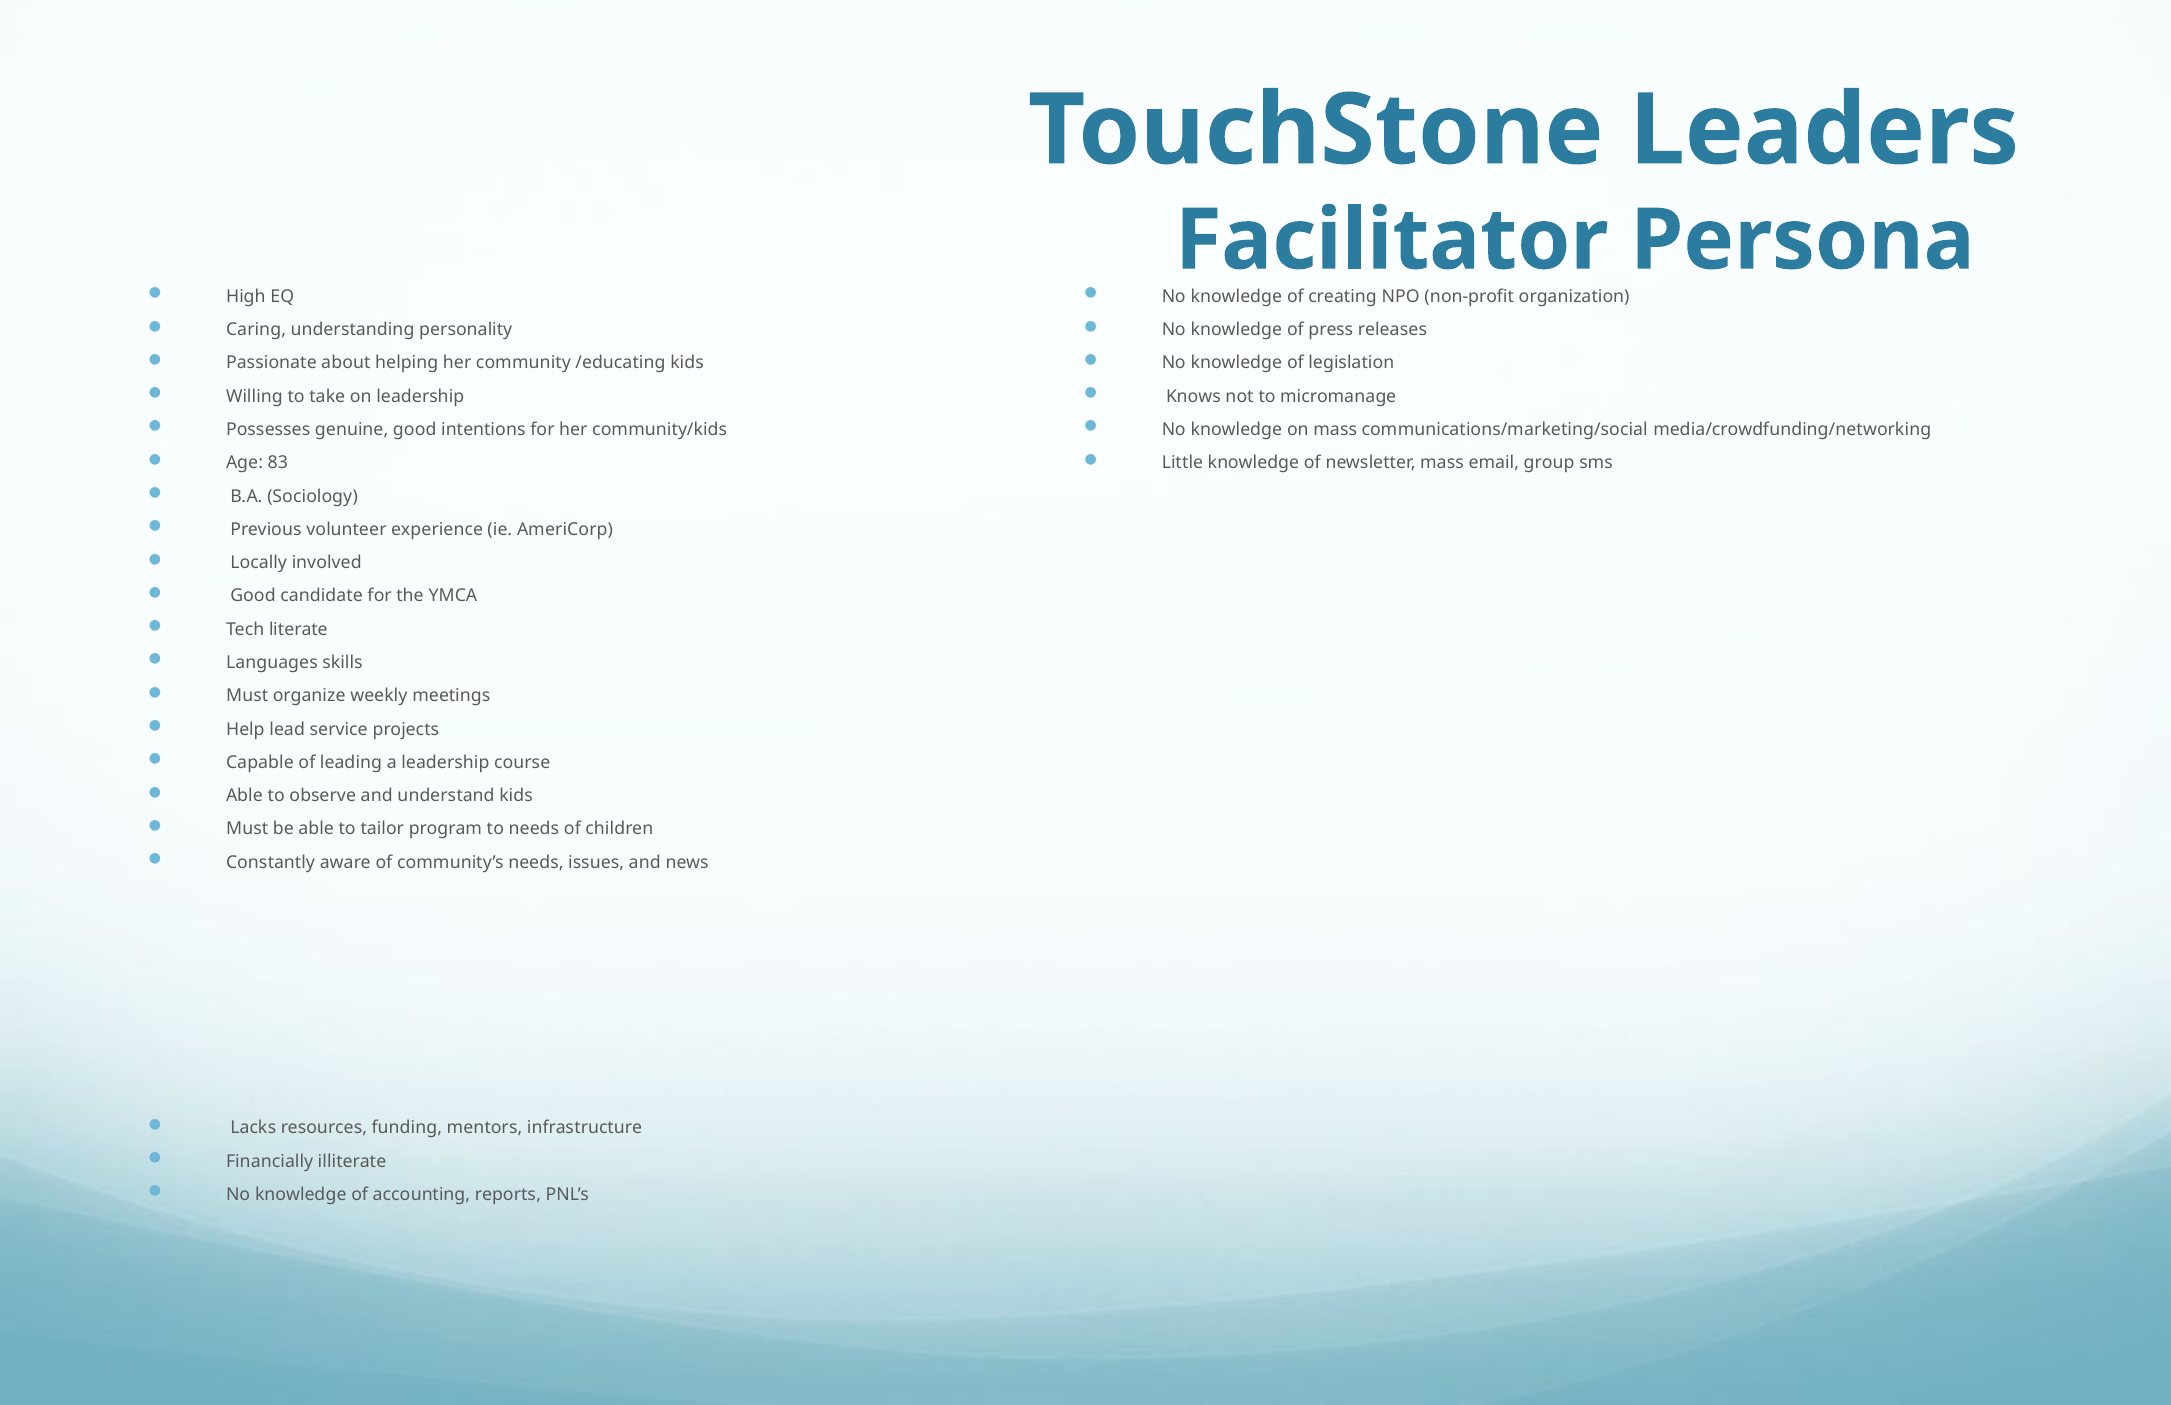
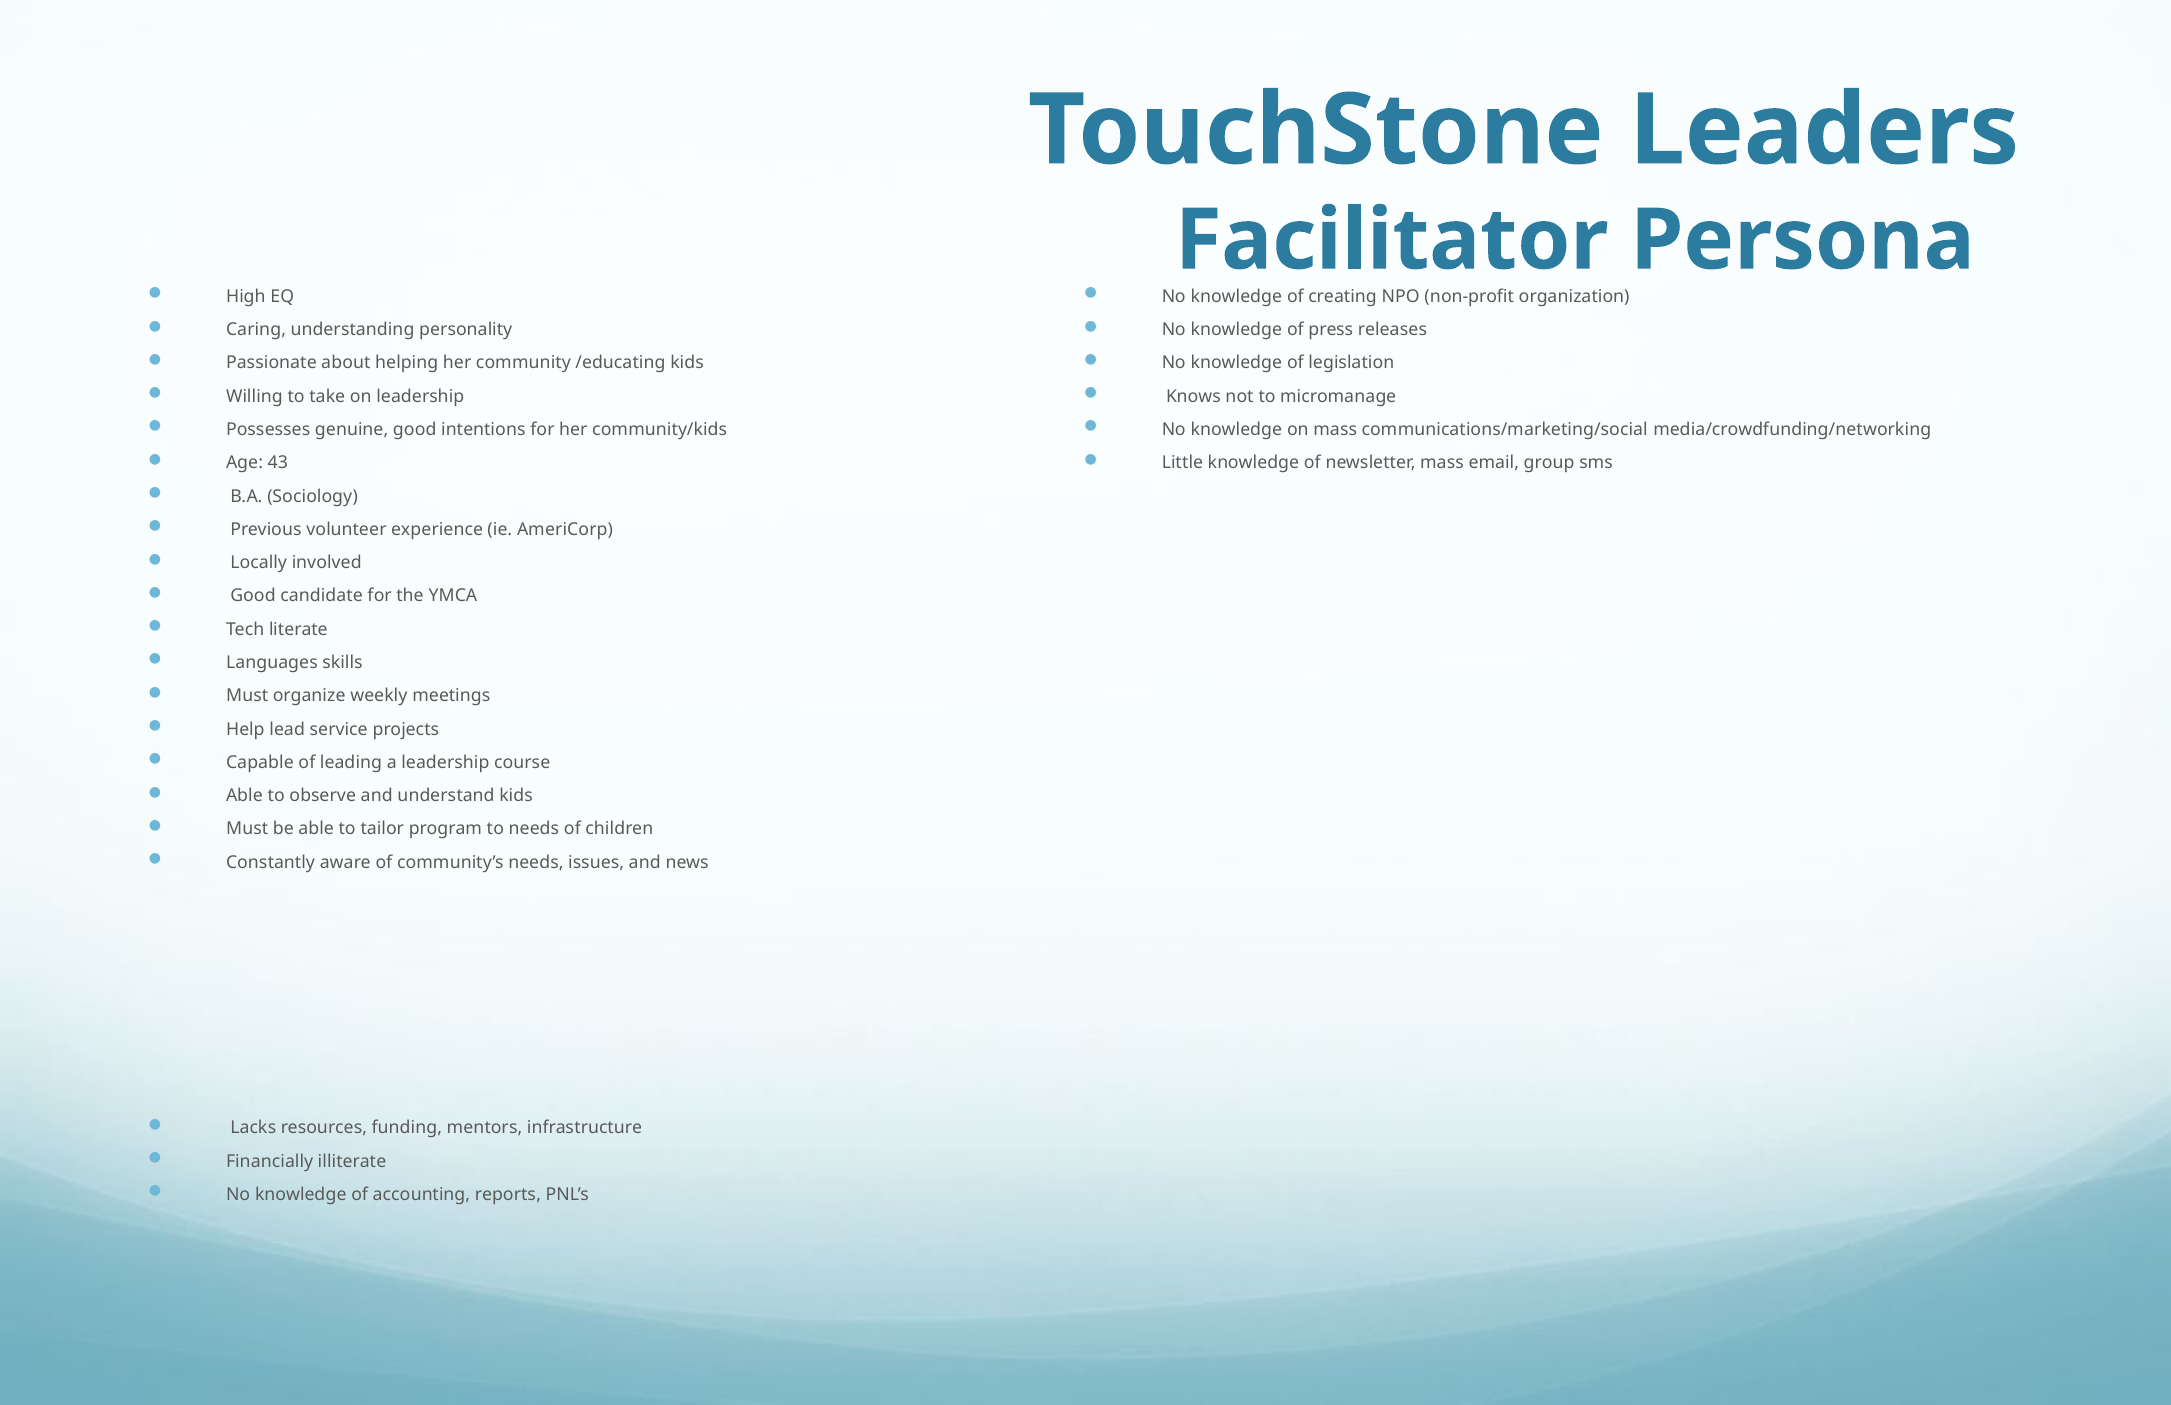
83: 83 -> 43 (278, 463)
